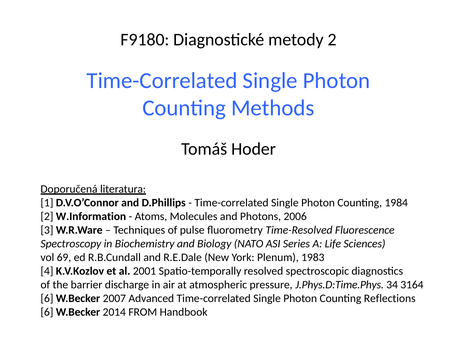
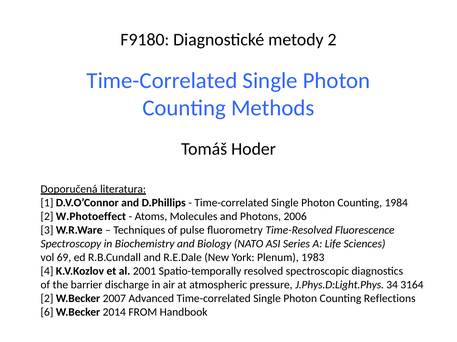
W.Information: W.Information -> W.Photoeffect (91, 217)
J.Phys.D:Time.Phys: J.Phys.D:Time.Phys -> J.Phys.D:Light.Phys (340, 285)
6: 6 -> 2 (47, 299)
